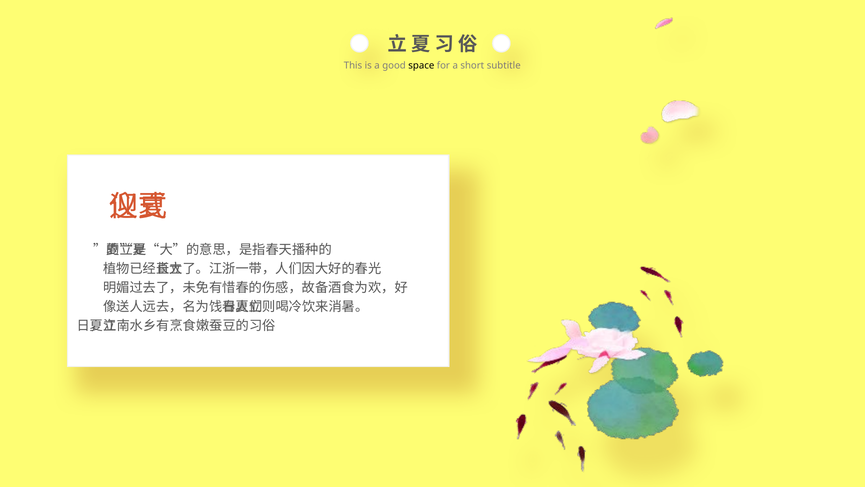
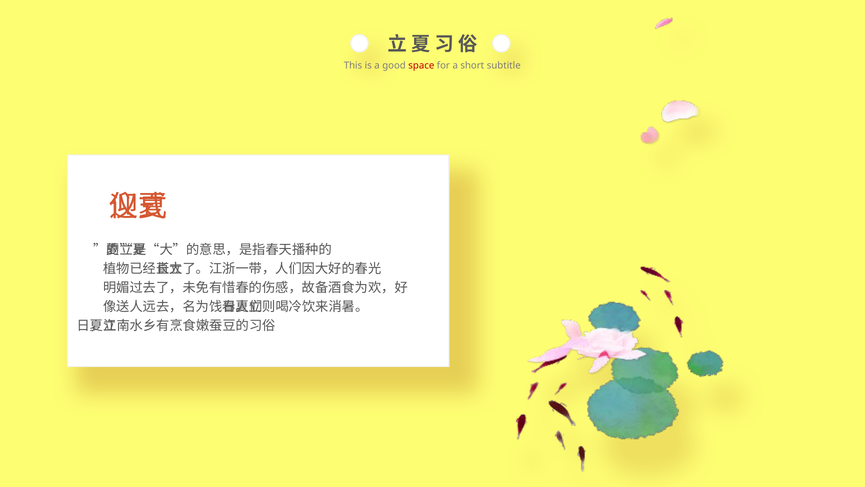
space colour: black -> red (421, 65)
